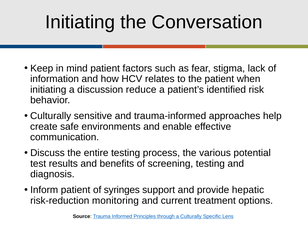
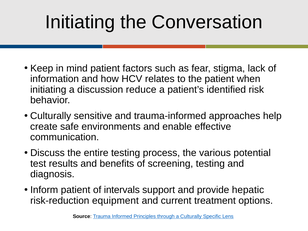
syringes: syringes -> intervals (122, 190)
monitoring: monitoring -> equipment (115, 201)
